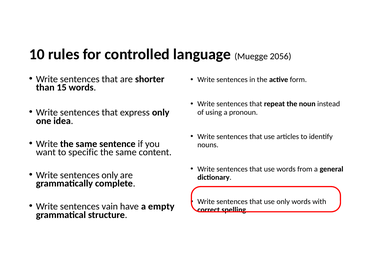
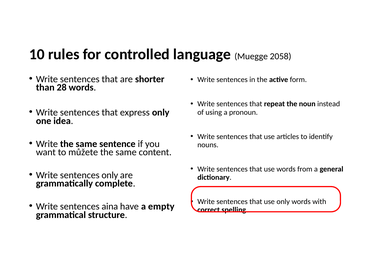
2056: 2056 -> 2058 (281, 57)
15: 15 -> 28 (62, 88)
specific: specific -> můžete (83, 153)
vain: vain -> aina (110, 207)
